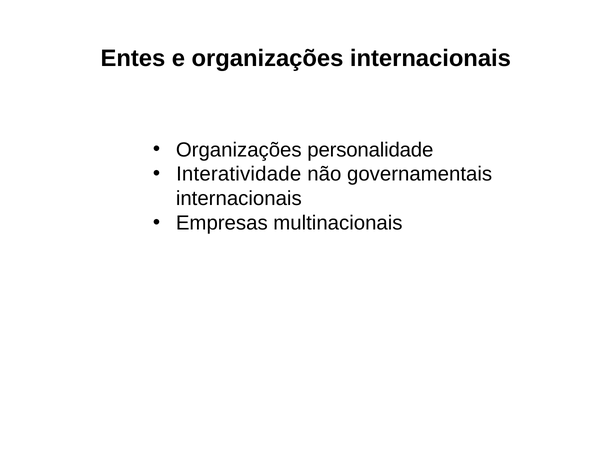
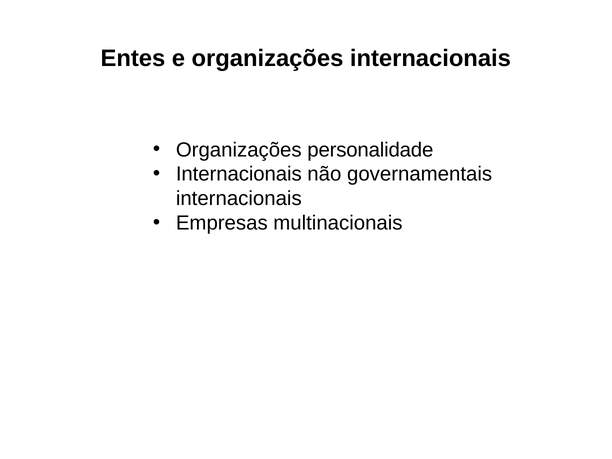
Interatividade: Interatividade -> Internacionais (239, 174)
